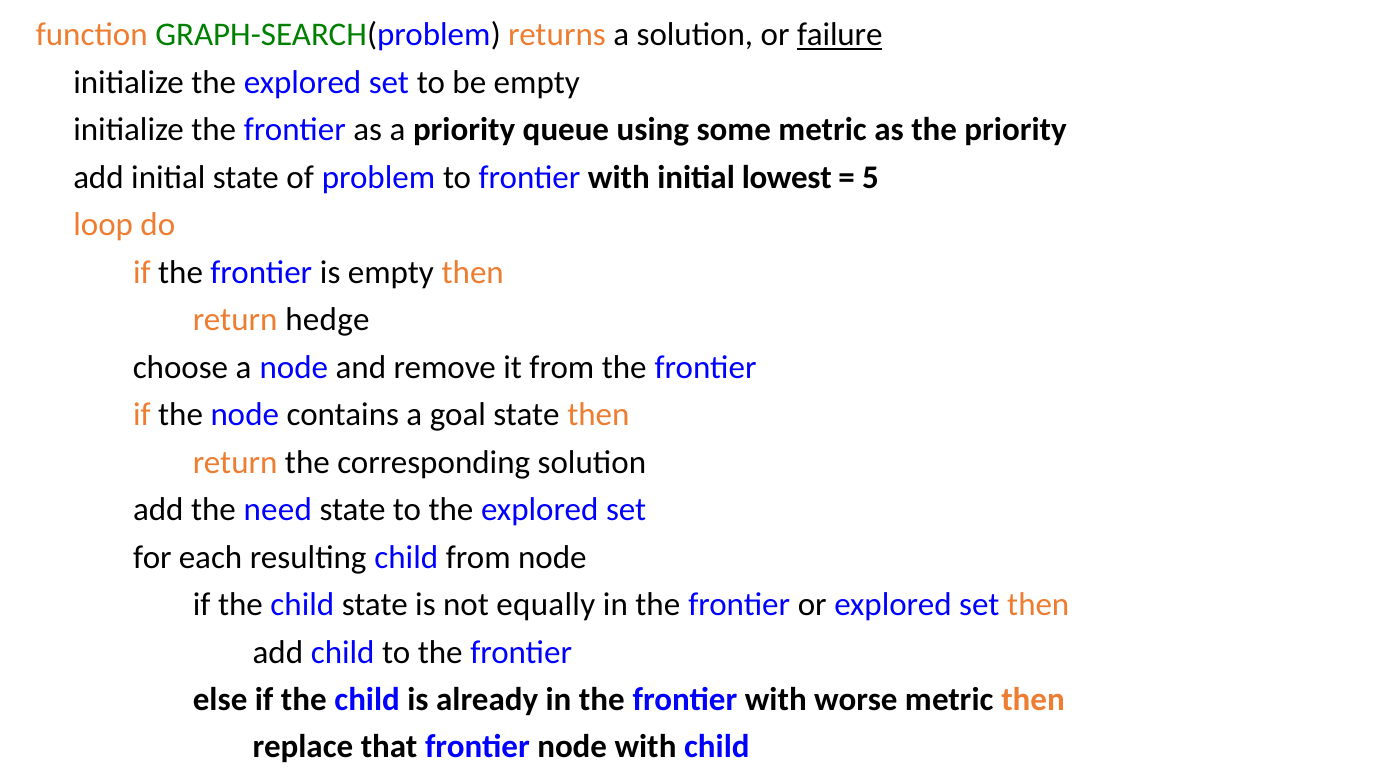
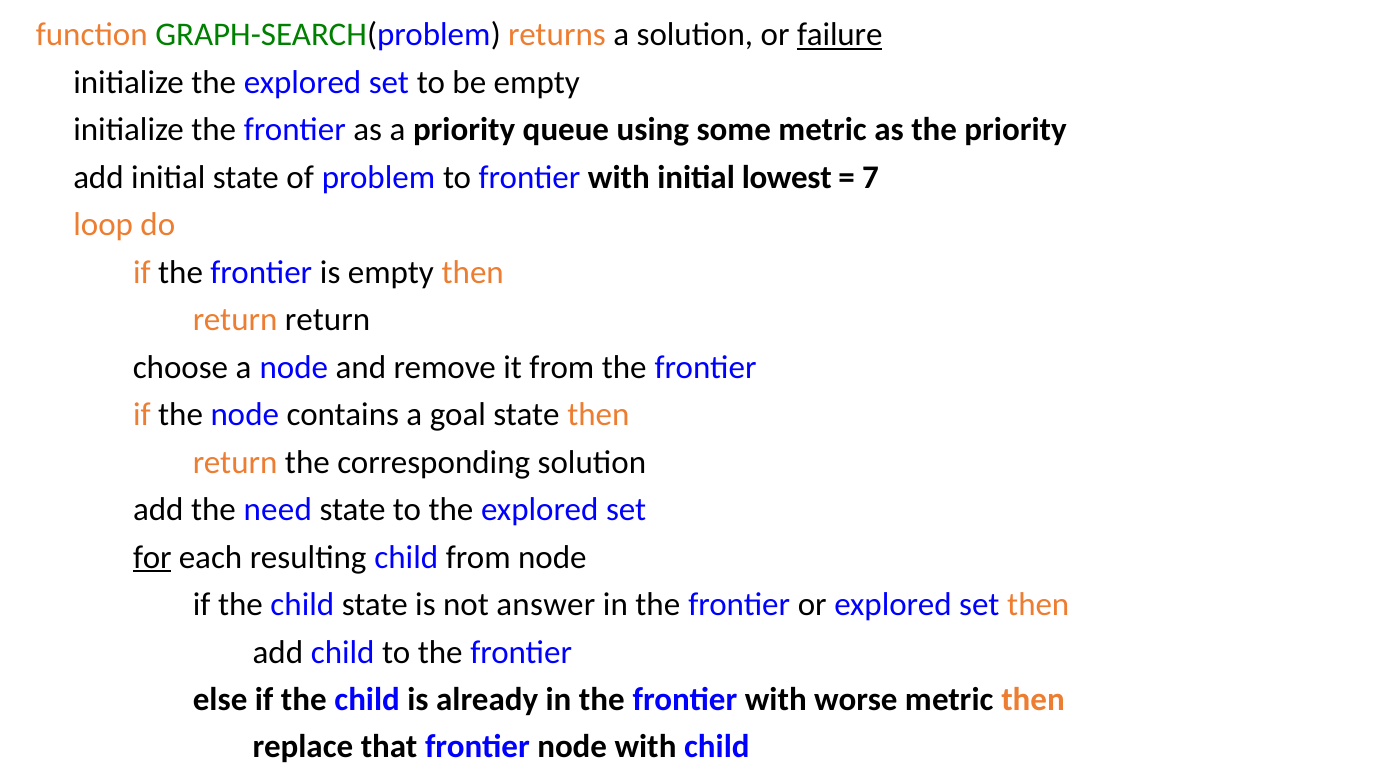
5: 5 -> 7 (871, 178)
return hedge: hedge -> return (328, 320)
for underline: none -> present (152, 558)
equally: equally -> answer (546, 605)
